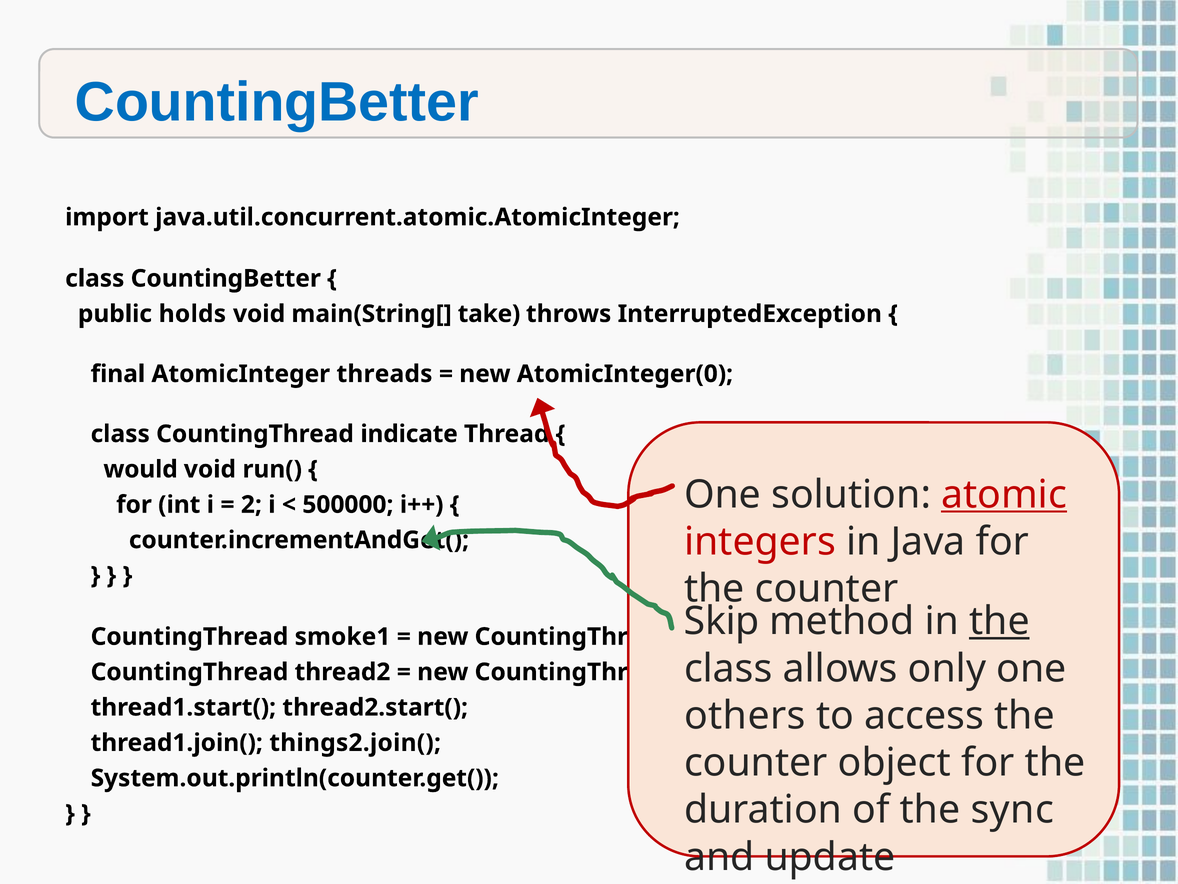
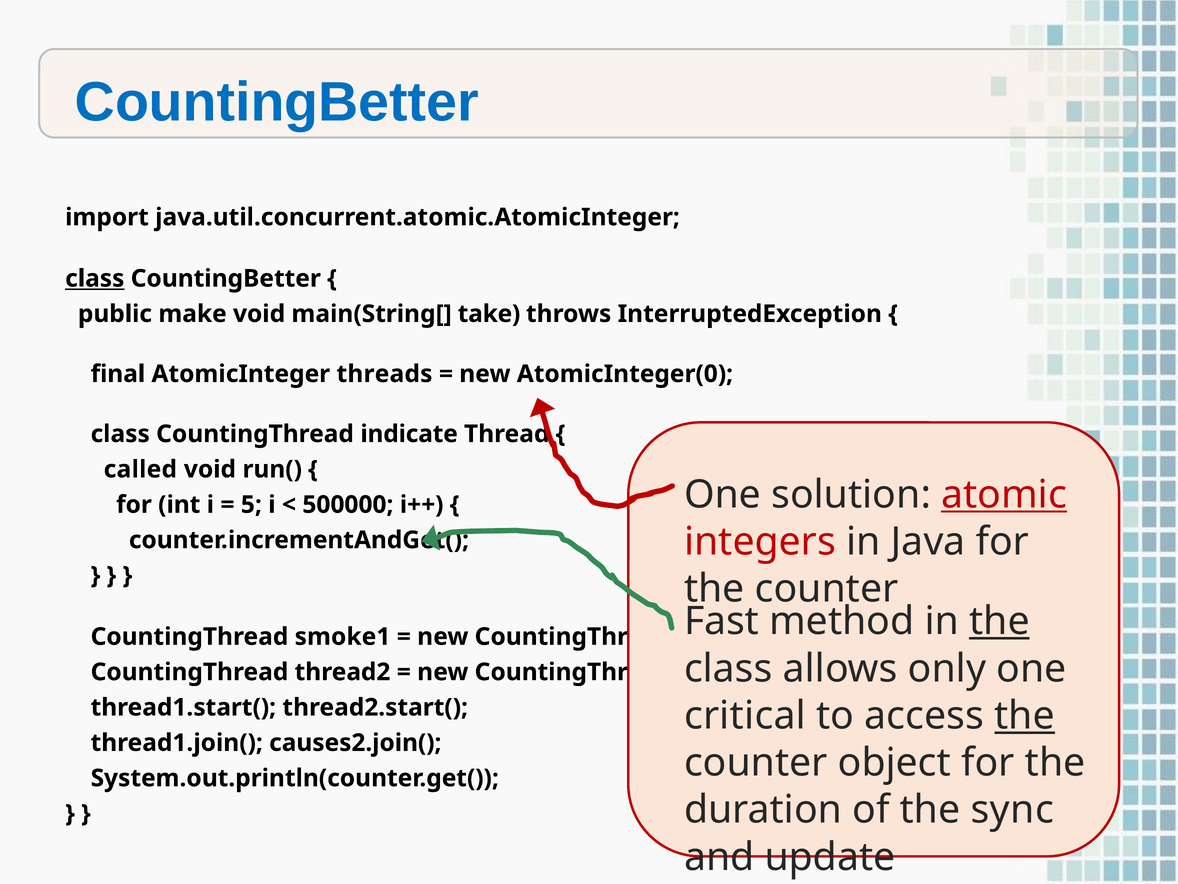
class underline: none -> present (95, 278)
holds: holds -> make (193, 314)
would: would -> called (140, 469)
2: 2 -> 5 (251, 504)
Skip: Skip -> Fast (722, 621)
others: others -> critical (745, 715)
the underline: none -> present (1025, 715)
things2.join(: things2.join( -> causes2.join( (355, 742)
